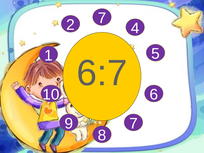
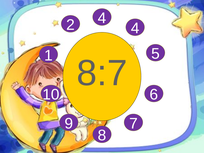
2 7: 7 -> 4 (102, 18)
6:7: 6:7 -> 8:7 (102, 73)
